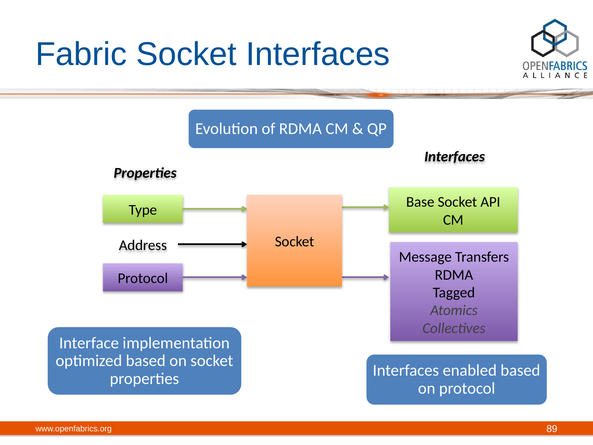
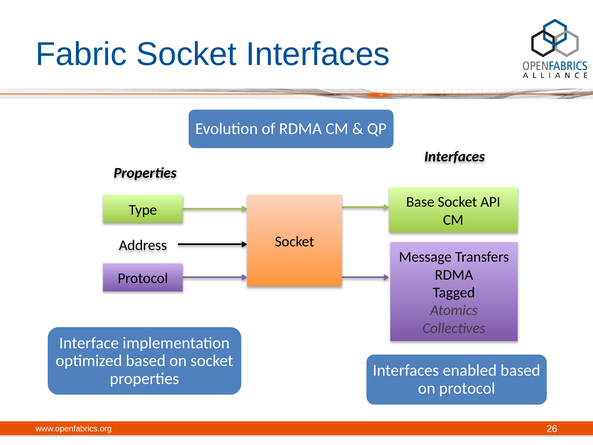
89: 89 -> 26 (552, 429)
